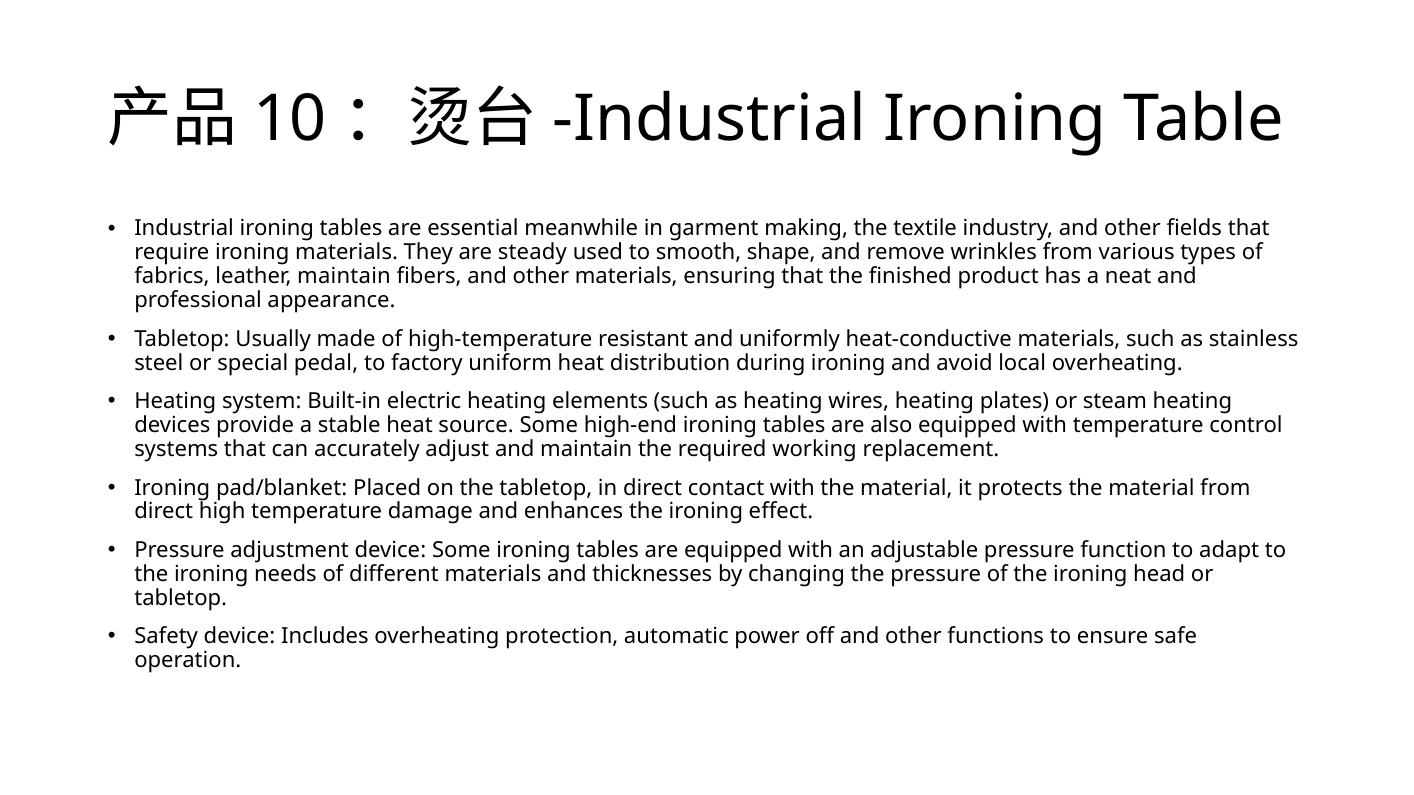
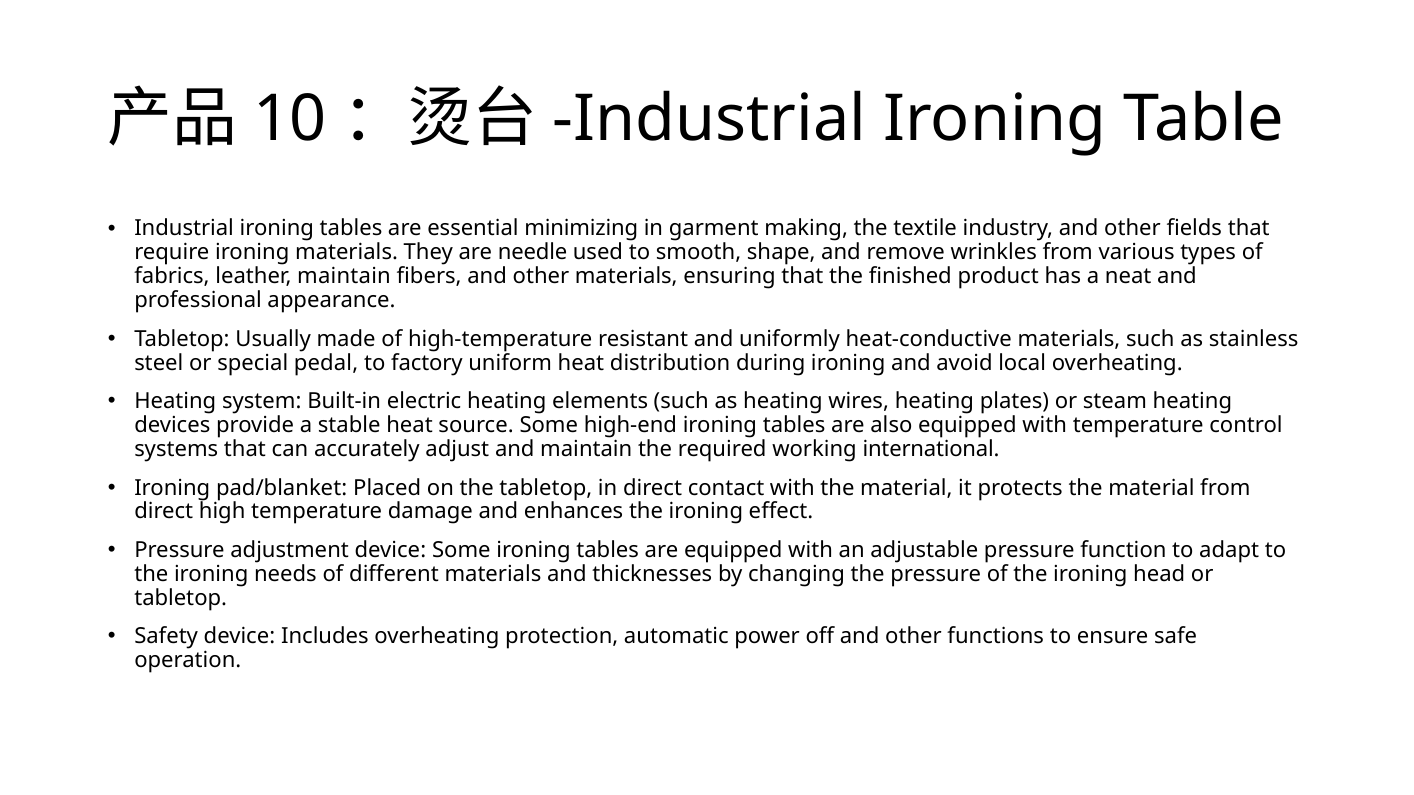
meanwhile: meanwhile -> minimizing (581, 229)
steady: steady -> needle (533, 253)
replacement: replacement -> international (931, 449)
